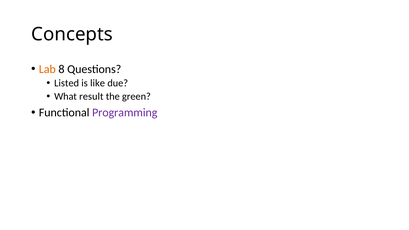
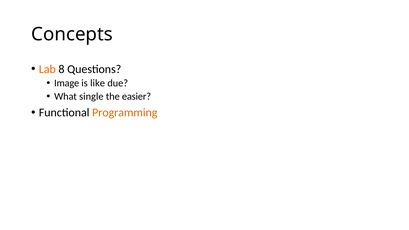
Listed: Listed -> Image (67, 83)
result: result -> single (91, 96)
green: green -> easier (136, 96)
Programming colour: purple -> orange (125, 113)
